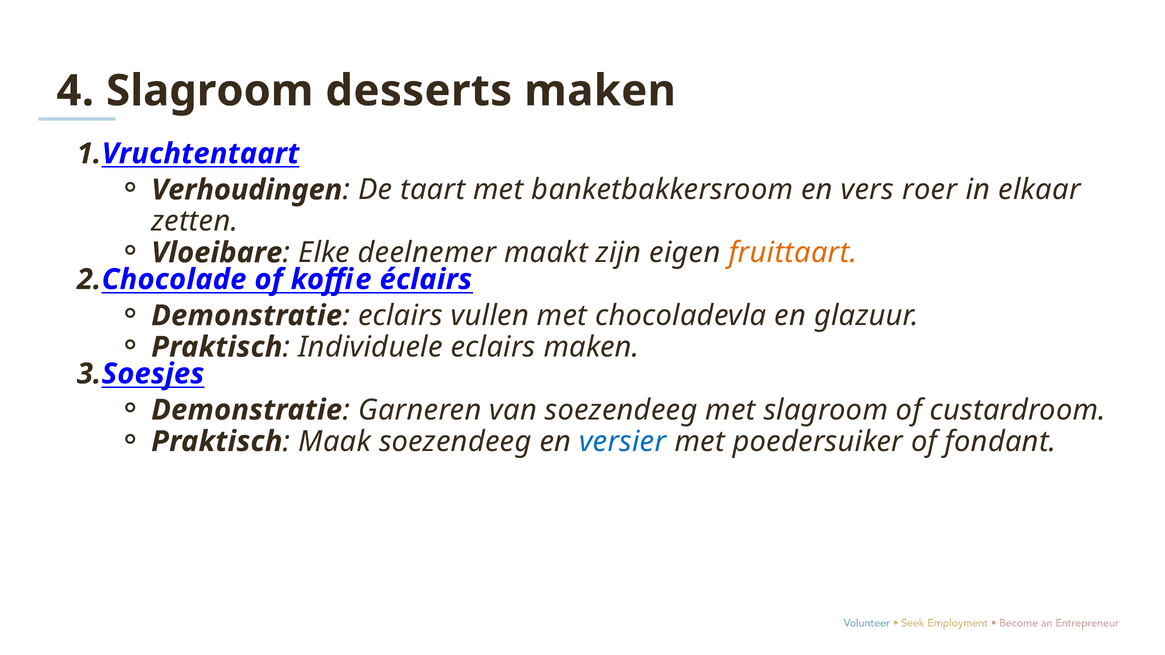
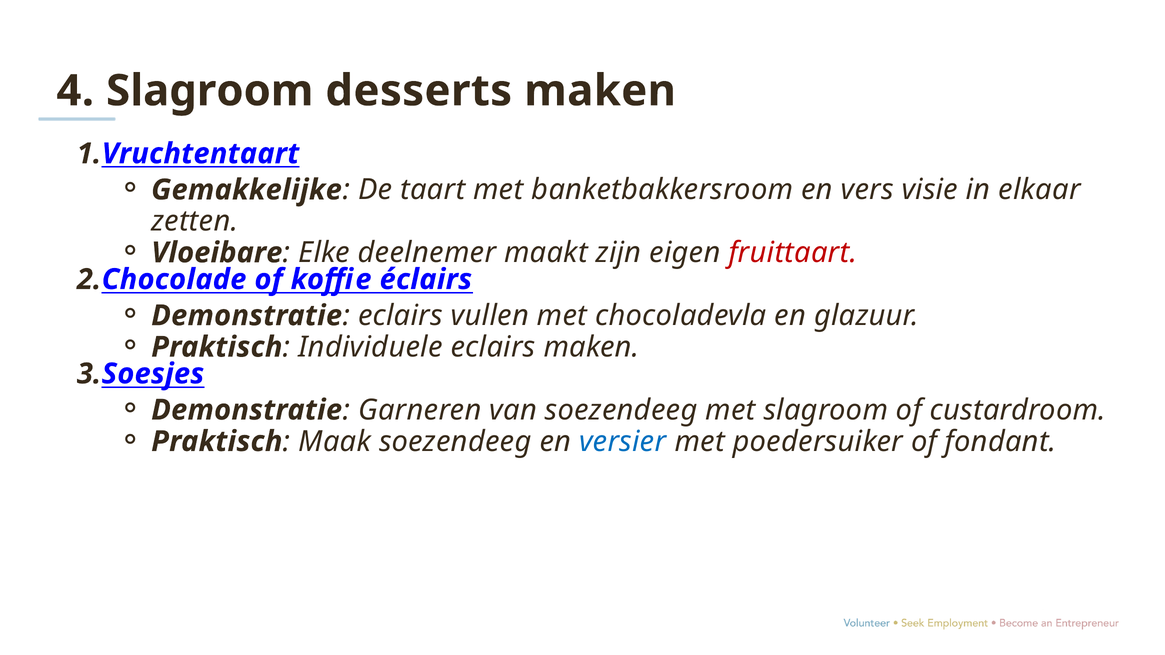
Verhoudingen: Verhoudingen -> Gemakkelijke (247, 190)
roer: roer -> visie (930, 190)
fruittaart colour: orange -> red (793, 253)
